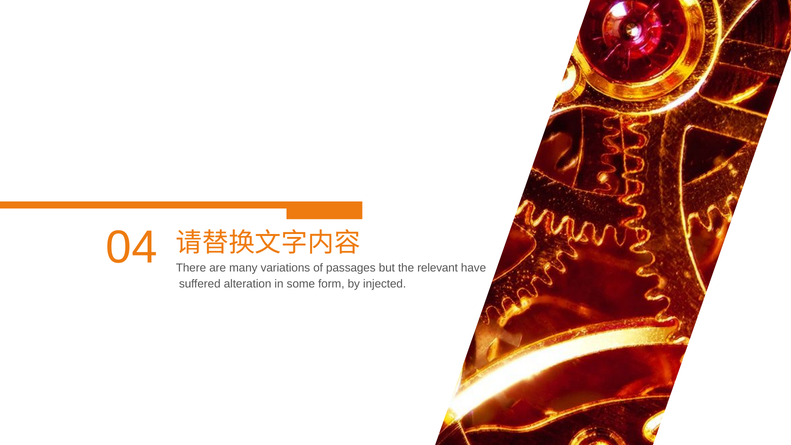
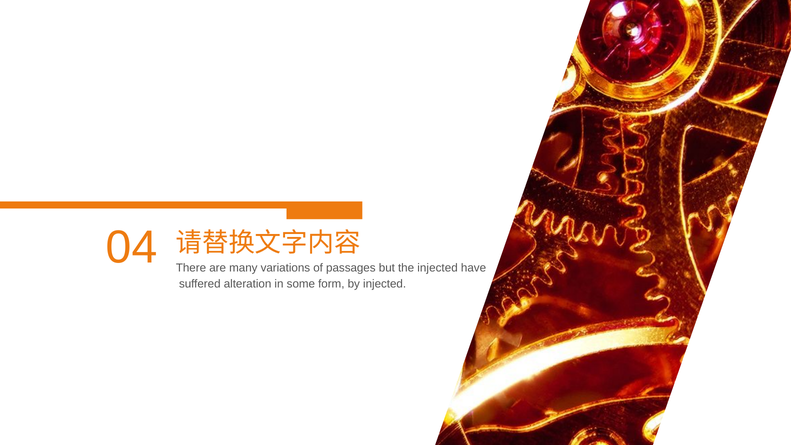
the relevant: relevant -> injected (438, 268)
